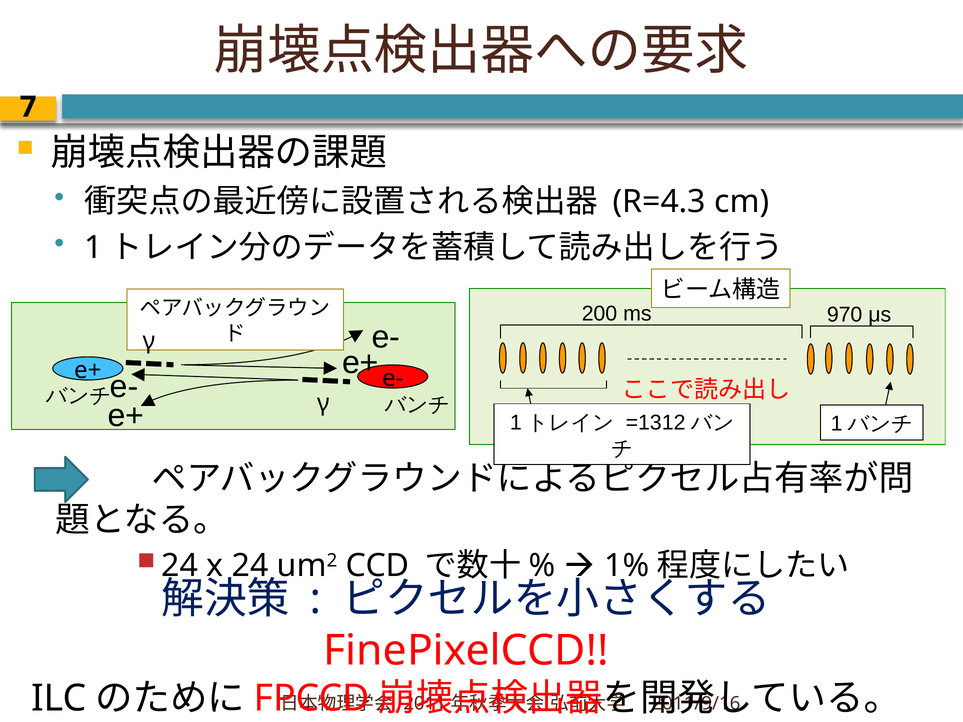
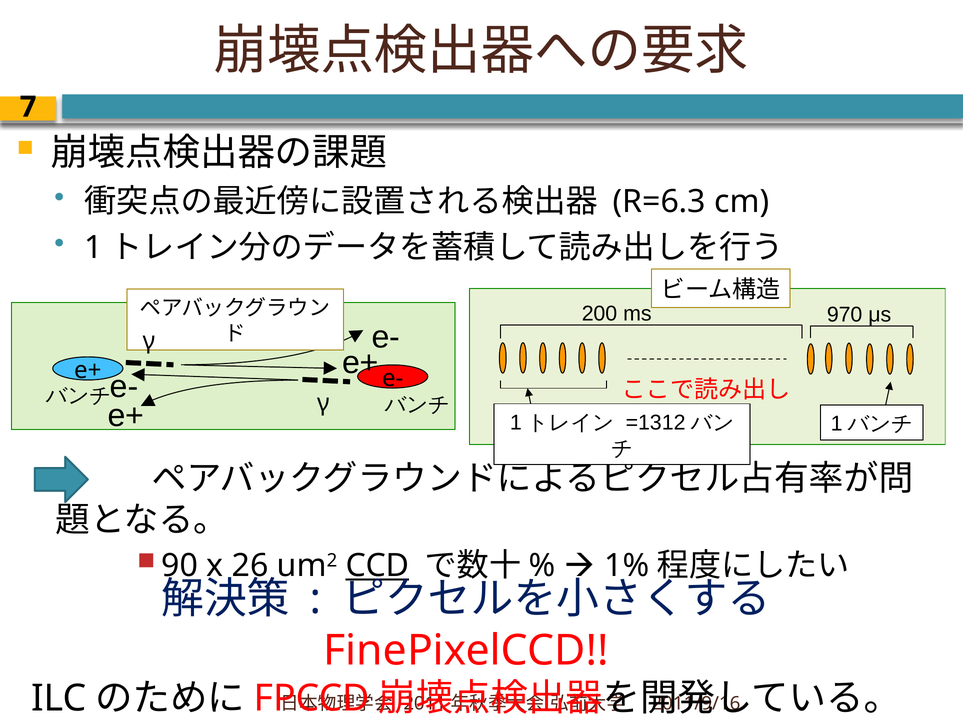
R=4.3: R=4.3 -> R=6.3 (659, 202)
24: 24 -> 90 (180, 566)
x 24: 24 -> 26 (250, 566)
CCD underline: none -> present (377, 566)
